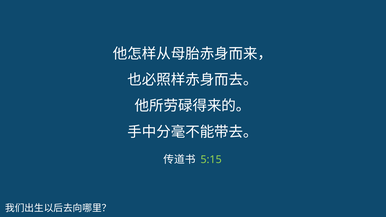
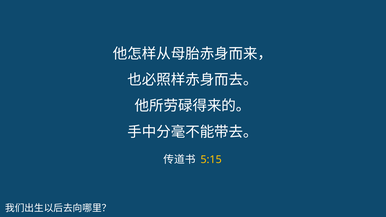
5:15 colour: light green -> yellow (211, 160)
